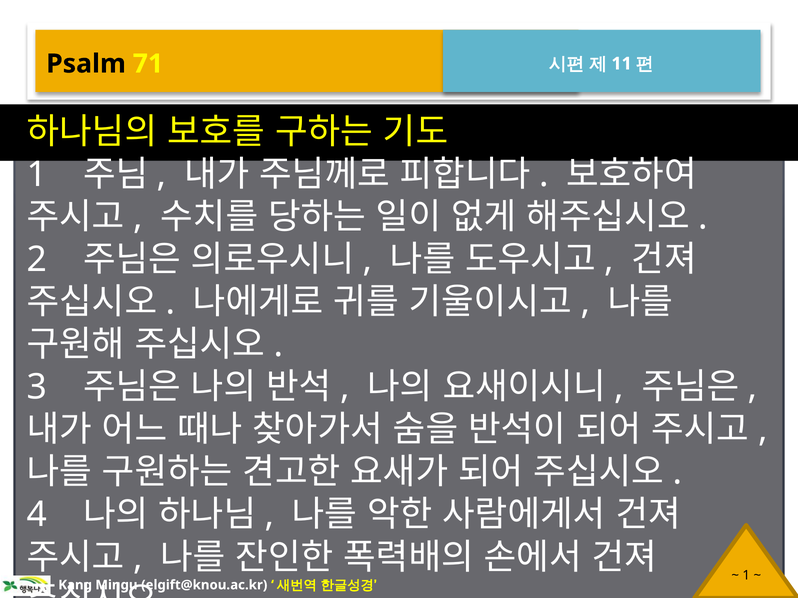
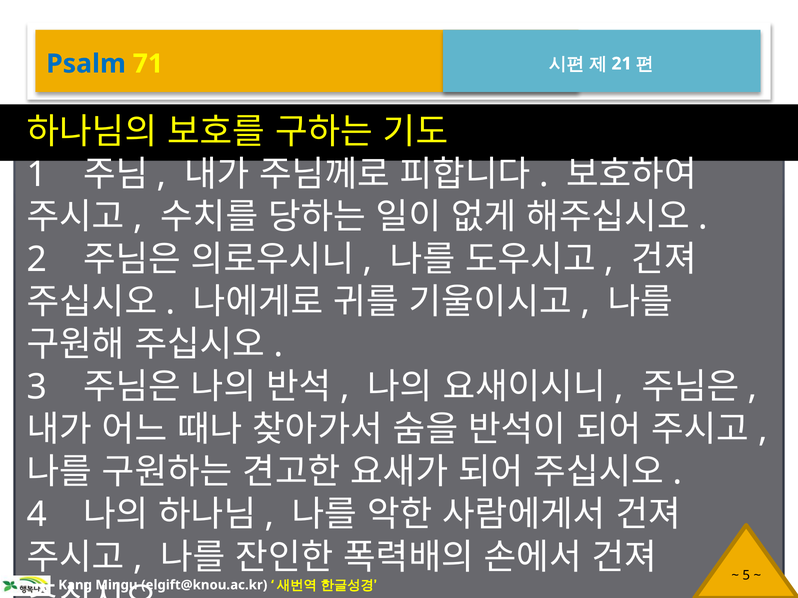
Psalm colour: black -> blue (86, 64)
11: 11 -> 21 (622, 64)
1: 1 -> 5 (746, 576)
